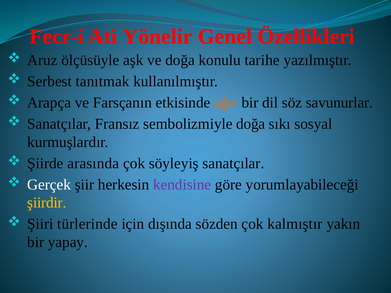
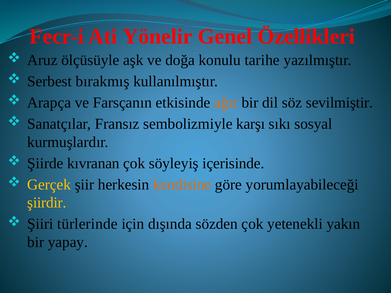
tanıtmak: tanıtmak -> bırakmış (103, 81)
savunurlar: savunurlar -> sevilmiştir (339, 103)
sembolizmiyle doğa: doğa -> karşı (251, 124)
arasında: arasında -> kıvranan (93, 163)
söyleyiş sanatçılar: sanatçılar -> içerisinde (233, 163)
Gerçek colour: white -> yellow (49, 185)
kendisine colour: purple -> orange (182, 185)
kalmıştır: kalmıştır -> yetenekli (295, 224)
